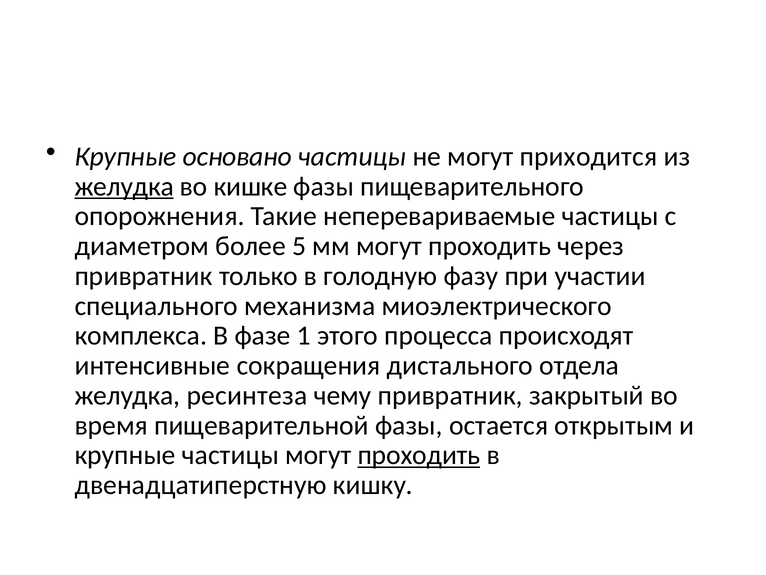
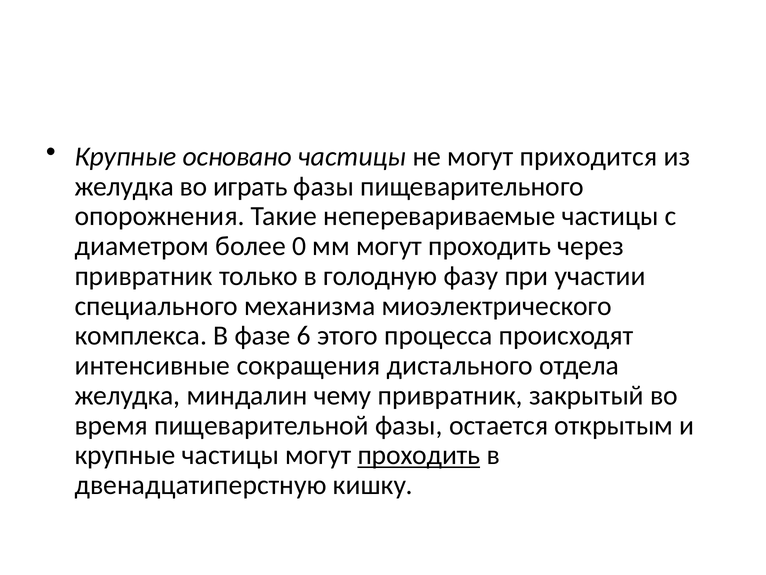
желудка underline: present -> none (124, 186)
кишке: кишке -> играть (251, 186)
5: 5 -> 0 (299, 246)
1: 1 -> 6 (304, 336)
ресинтеза: ресинтеза -> миндалин (247, 395)
